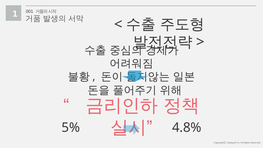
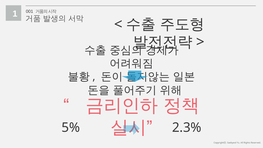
4.8%: 4.8% -> 2.3% (187, 127)
